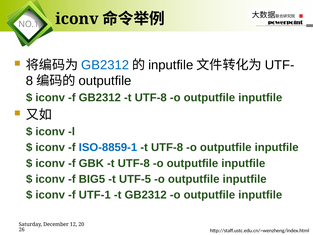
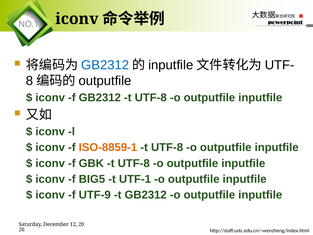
ISO-8859-1 colour: blue -> orange (108, 147)
UTF-5: UTF-5 -> UTF-1 (135, 179)
UTF-1: UTF-1 -> UTF-9 (95, 195)
